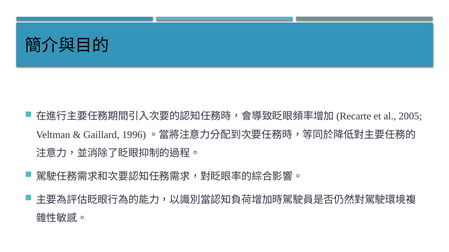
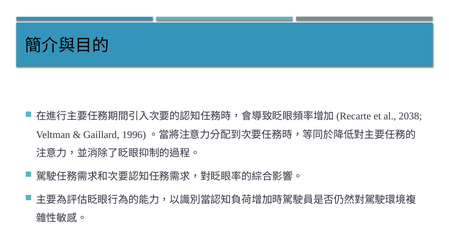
2005: 2005 -> 2038 (410, 116)
